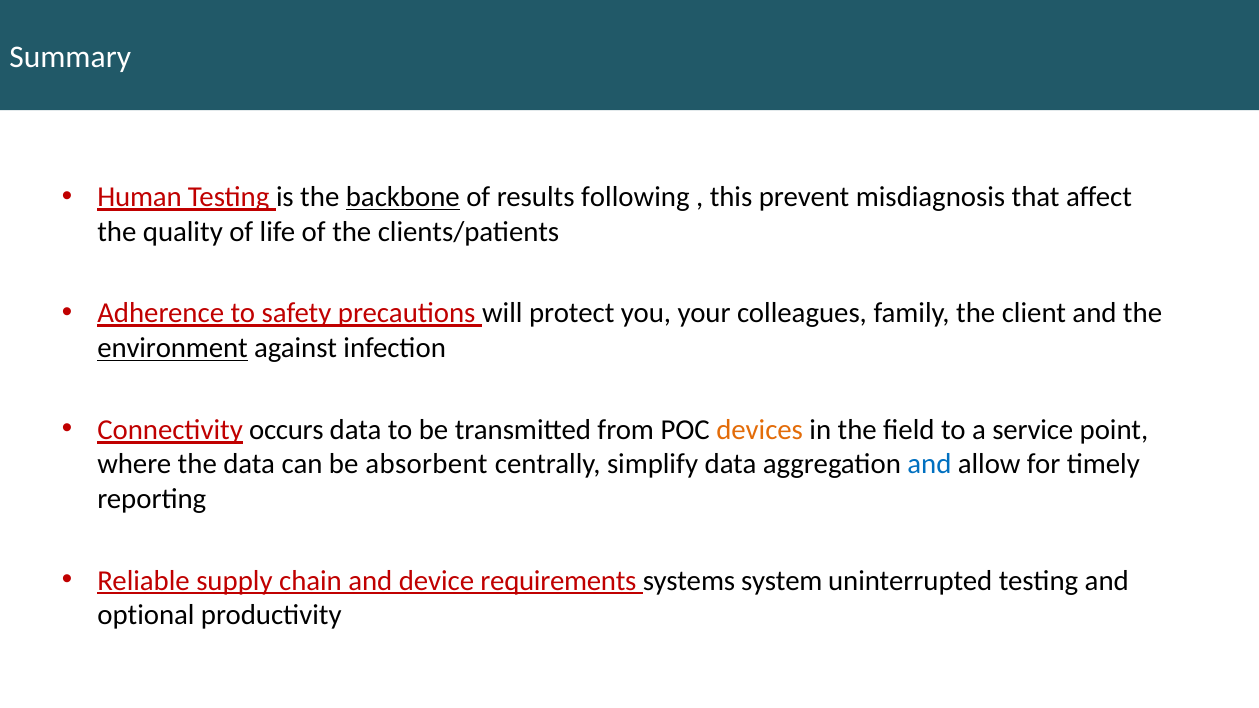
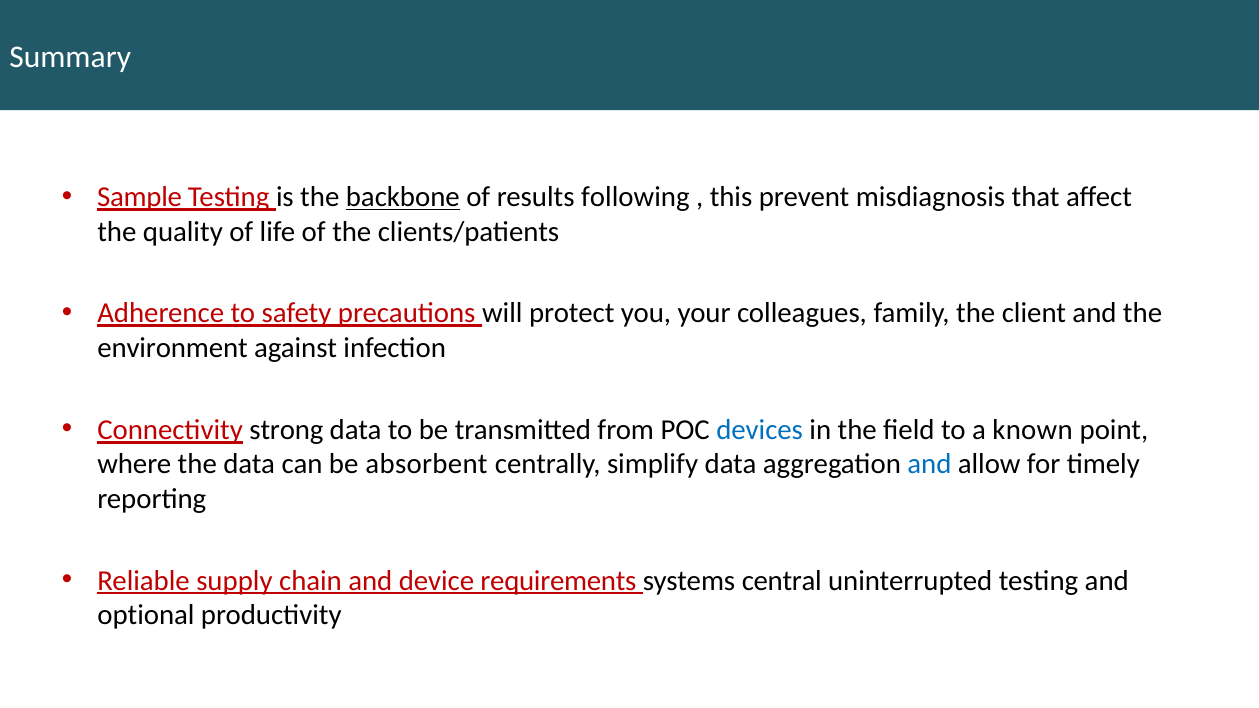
Human: Human -> Sample (140, 197)
environment underline: present -> none (173, 348)
occurs: occurs -> strong (286, 430)
devices colour: orange -> blue (760, 430)
service: service -> known (1033, 430)
system: system -> central (782, 581)
